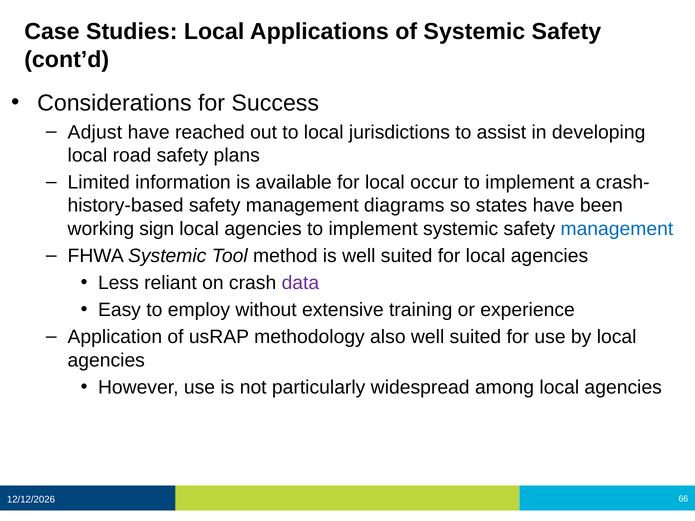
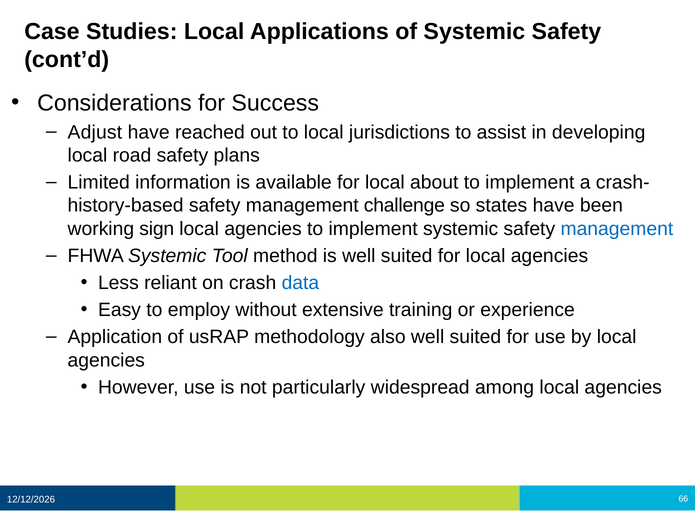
occur: occur -> about (434, 183)
diagrams: diagrams -> challenge (404, 206)
data colour: purple -> blue (300, 283)
